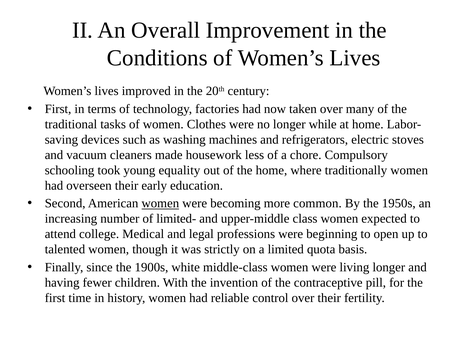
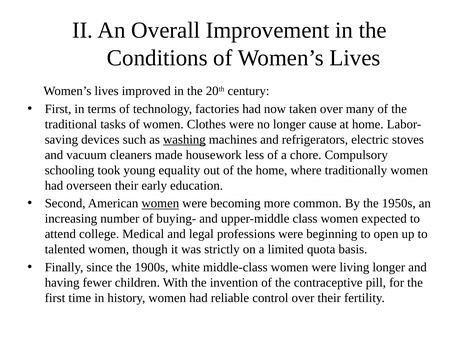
while: while -> cause (323, 124)
washing underline: none -> present (184, 140)
limited-: limited- -> buying- (176, 219)
